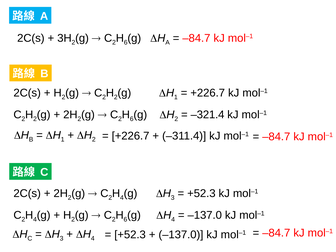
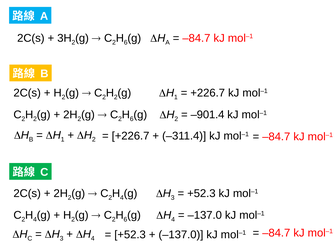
–321.4: –321.4 -> –901.4 (208, 115)
